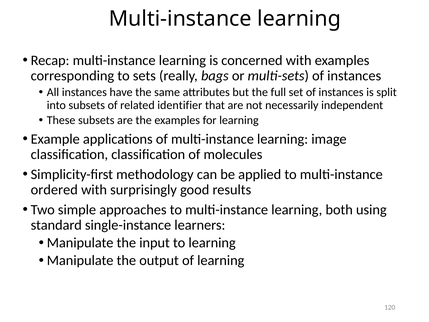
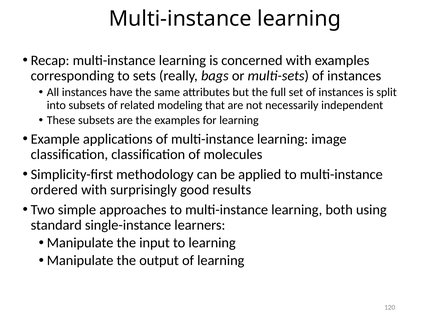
identifier: identifier -> modeling (180, 105)
